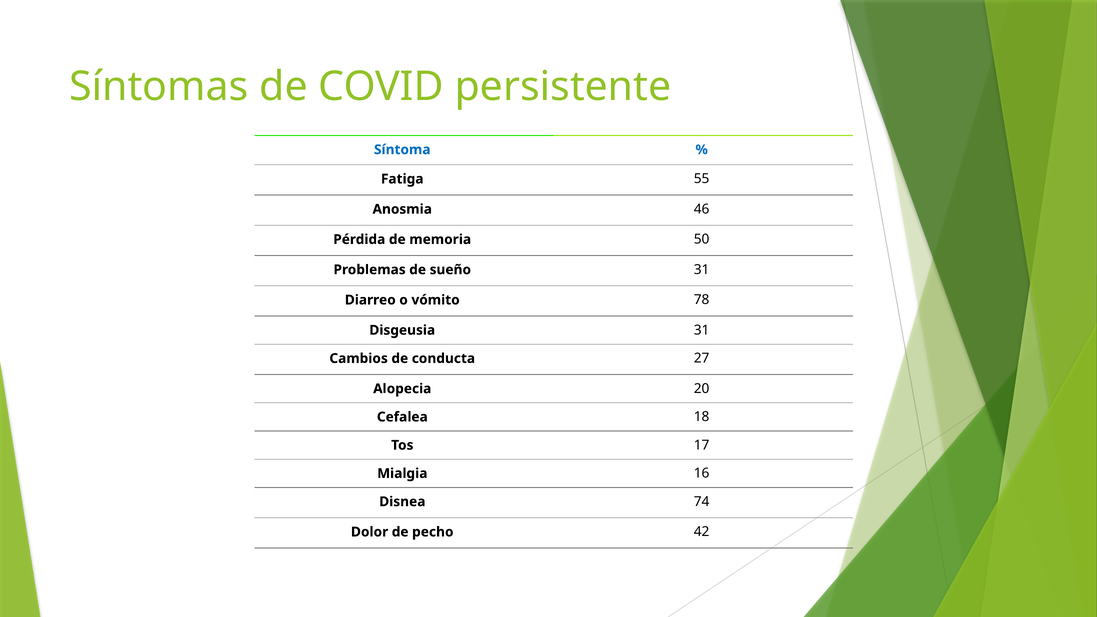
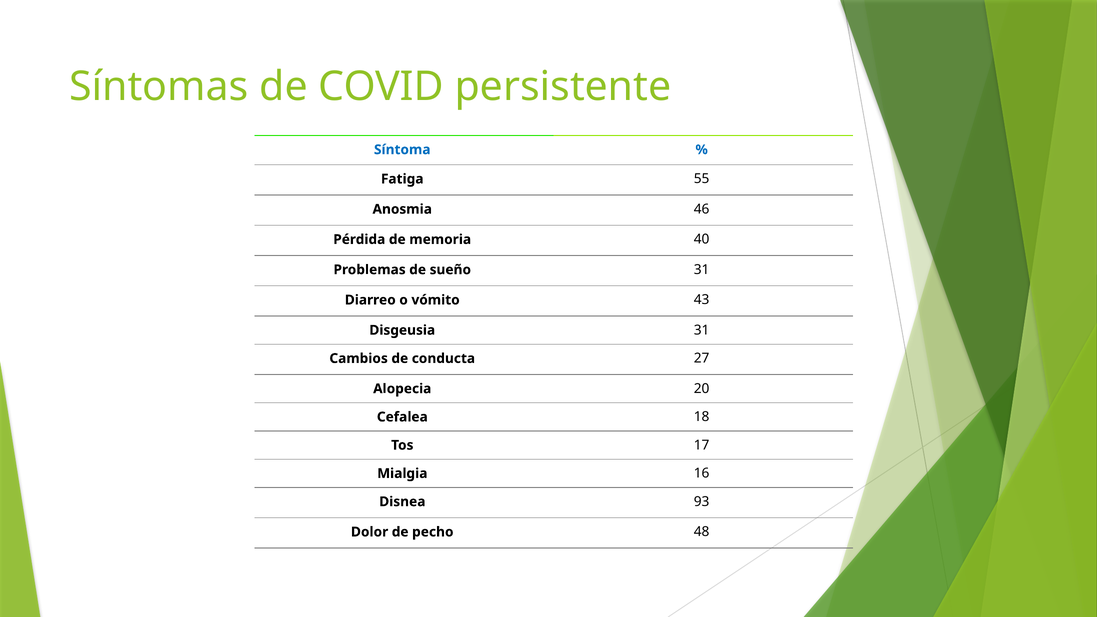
50: 50 -> 40 (702, 239)
78: 78 -> 43 (702, 300)
74: 74 -> 93 (702, 502)
42: 42 -> 48 (702, 532)
